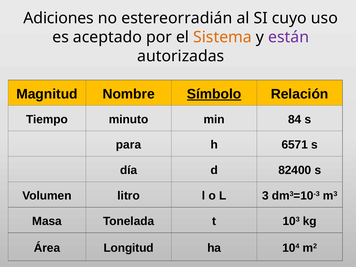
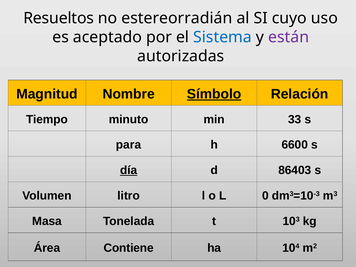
Adiciones: Adiciones -> Resueltos (59, 18)
Sistema colour: orange -> blue (223, 37)
84: 84 -> 33 (295, 119)
6571: 6571 -> 6600 (295, 145)
día underline: none -> present (129, 170)
82400: 82400 -> 86403 (295, 170)
3: 3 -> 0 (265, 196)
Longitud: Longitud -> Contiene (129, 248)
